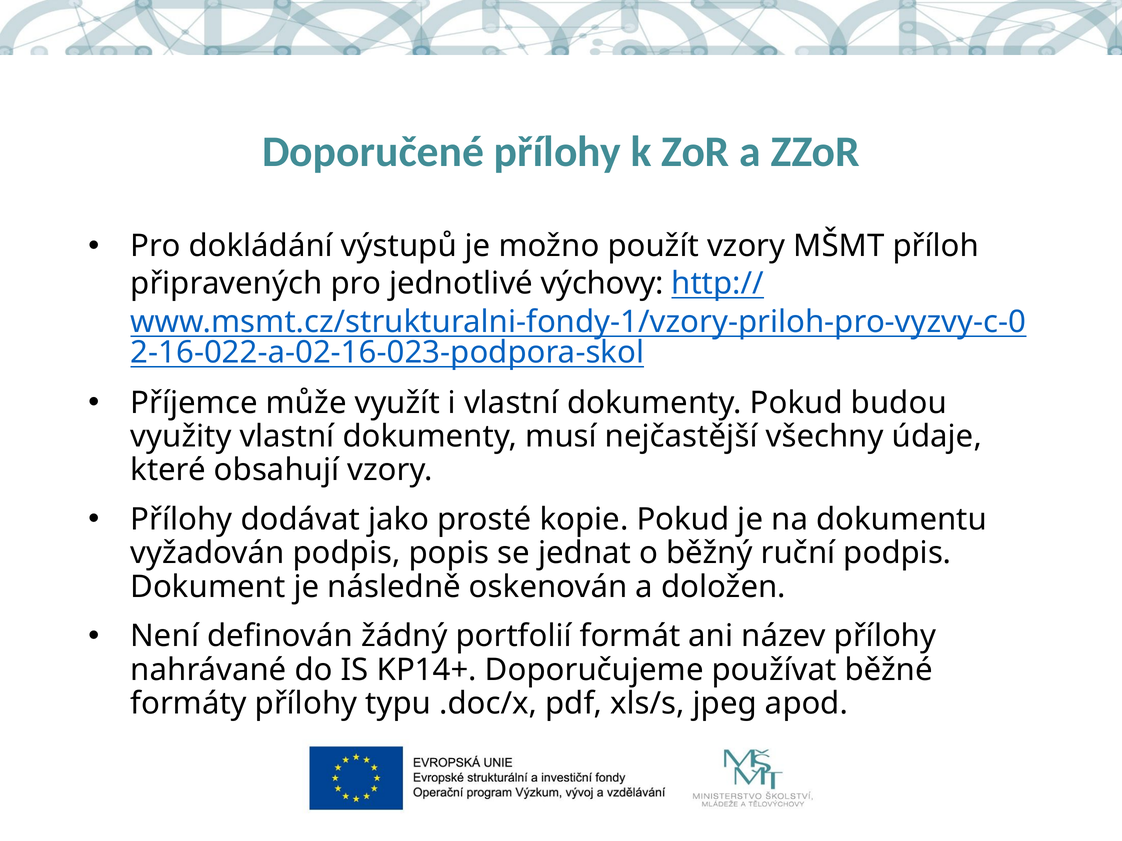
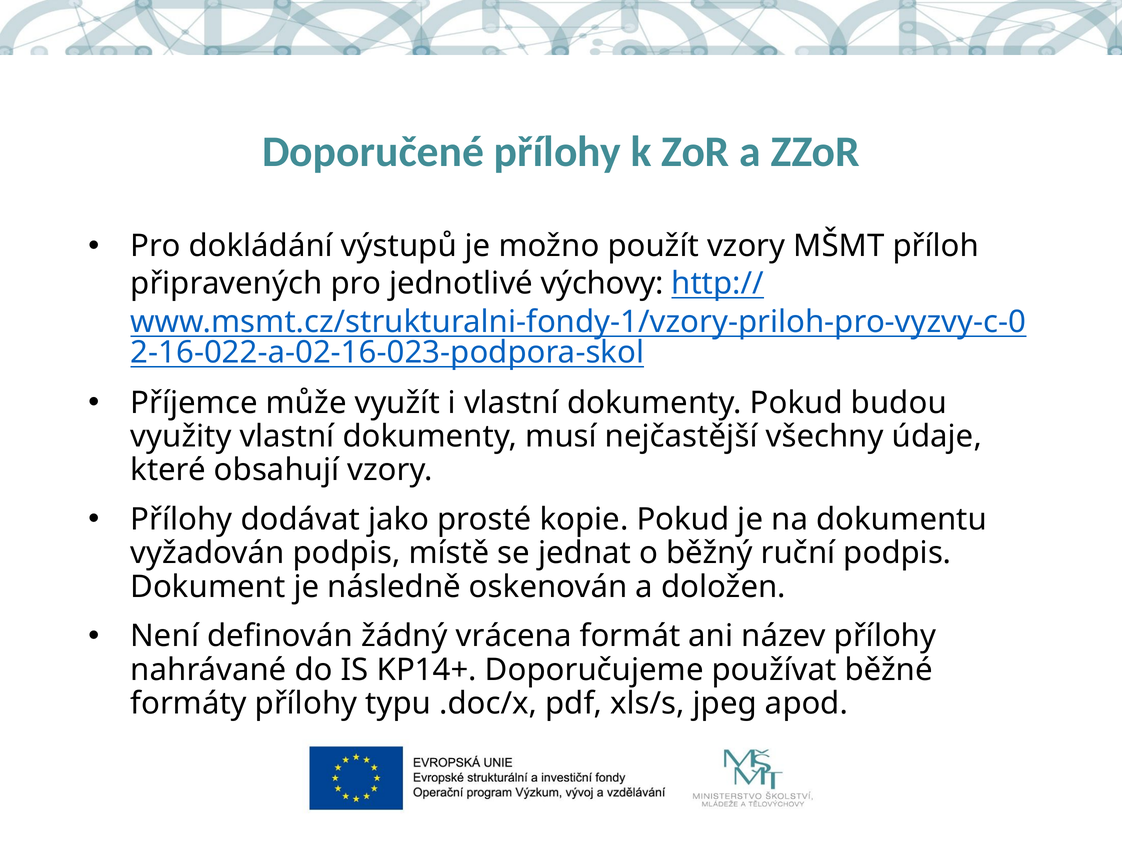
popis: popis -> místě (449, 553)
portfolií: portfolií -> vrácena (514, 636)
